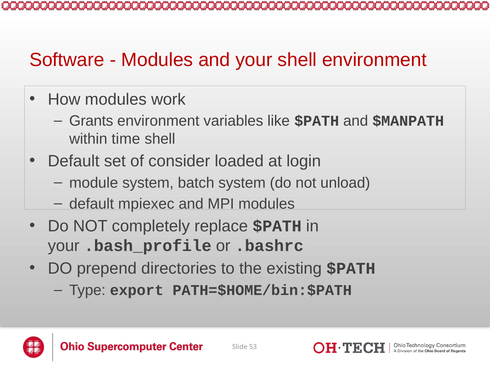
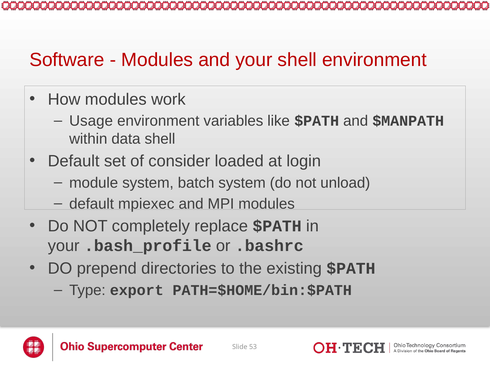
Grants: Grants -> Usage (91, 121)
time: time -> data (126, 139)
